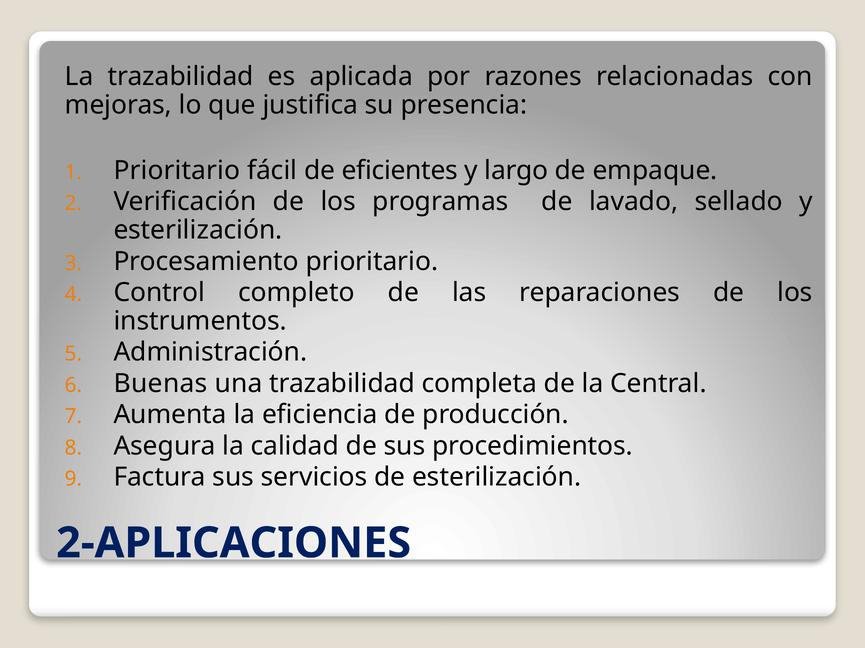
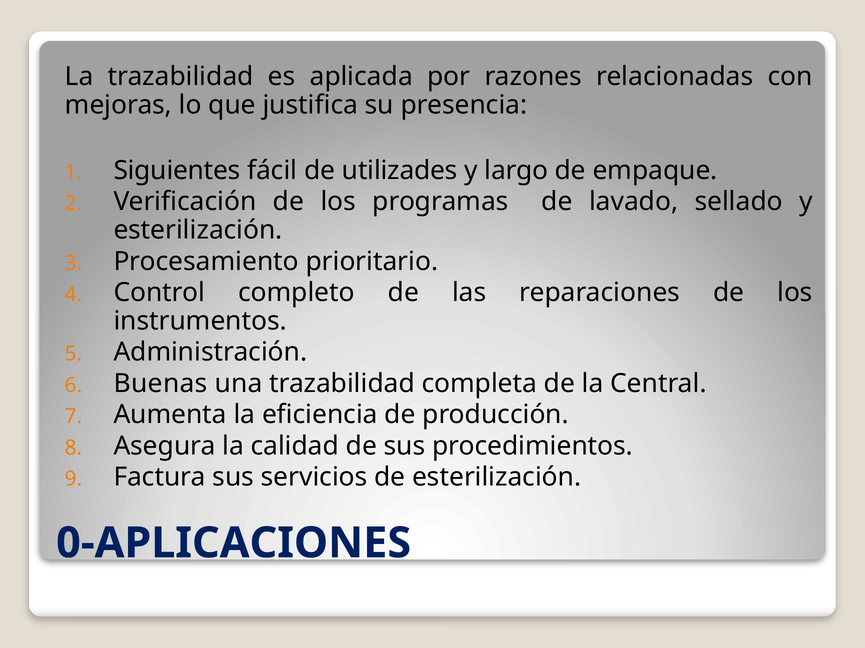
Prioritario: Prioritario -> Siguientes (177, 171)
eficientes: eficientes -> utilizades (400, 171)
2-APLICACIONES: 2-APLICACIONES -> 0-APLICACIONES (234, 544)
